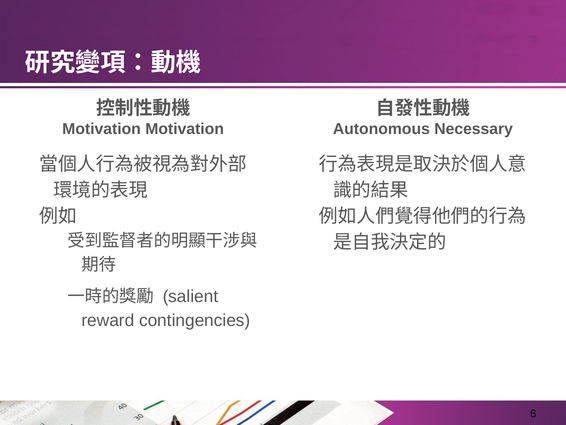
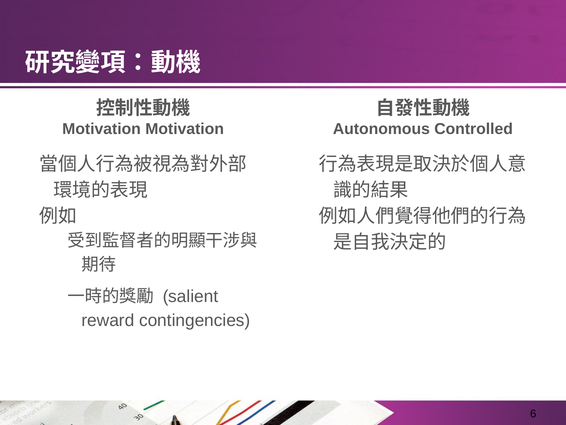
Necessary: Necessary -> Controlled (474, 129)
